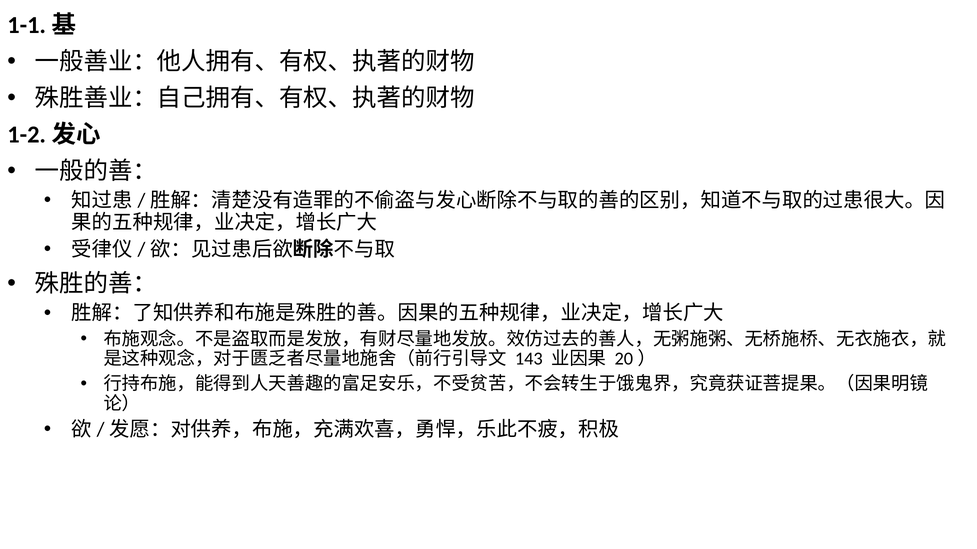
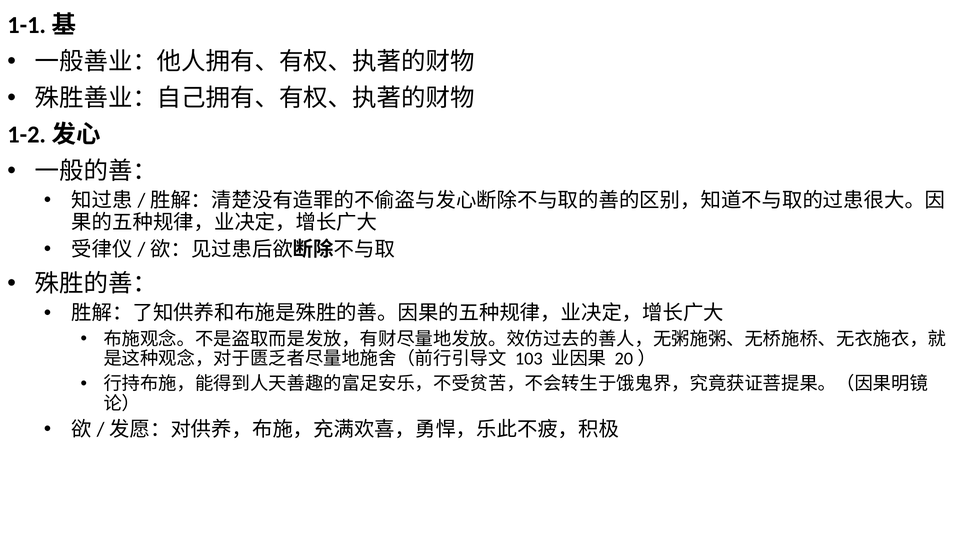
143: 143 -> 103 (529, 359)
